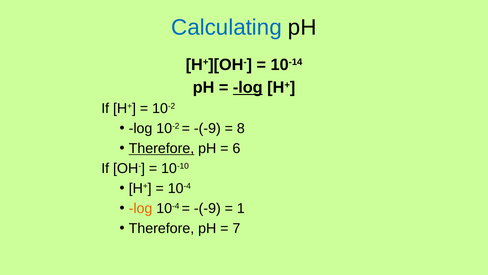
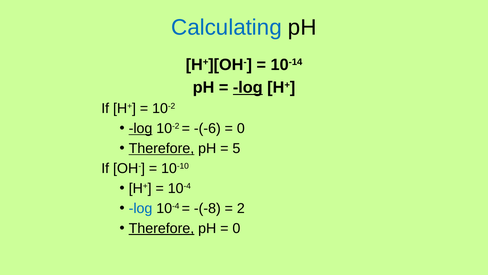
log underline: none -> present (141, 128)
-(-9: -(-9 -> -(-6 (207, 128)
8: 8 -> 0 (241, 128)
6: 6 -> 5 (236, 148)
log colour: orange -> blue (141, 208)
-(-9: -(-9 -> -(-8 (207, 208)
1: 1 -> 2 (241, 208)
Therefore underline: none -> present (161, 228)
7: 7 -> 0 (236, 228)
